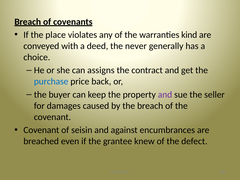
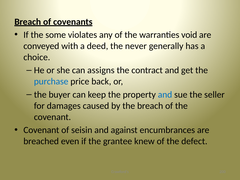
place: place -> some (56, 35)
kind: kind -> void (189, 35)
and colour: purple -> blue (165, 95)
